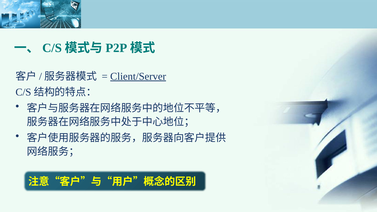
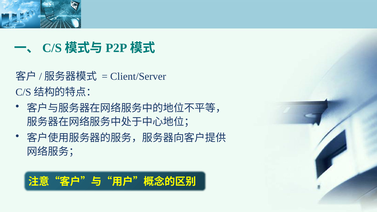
Client/Server underline: present -> none (138, 76)
